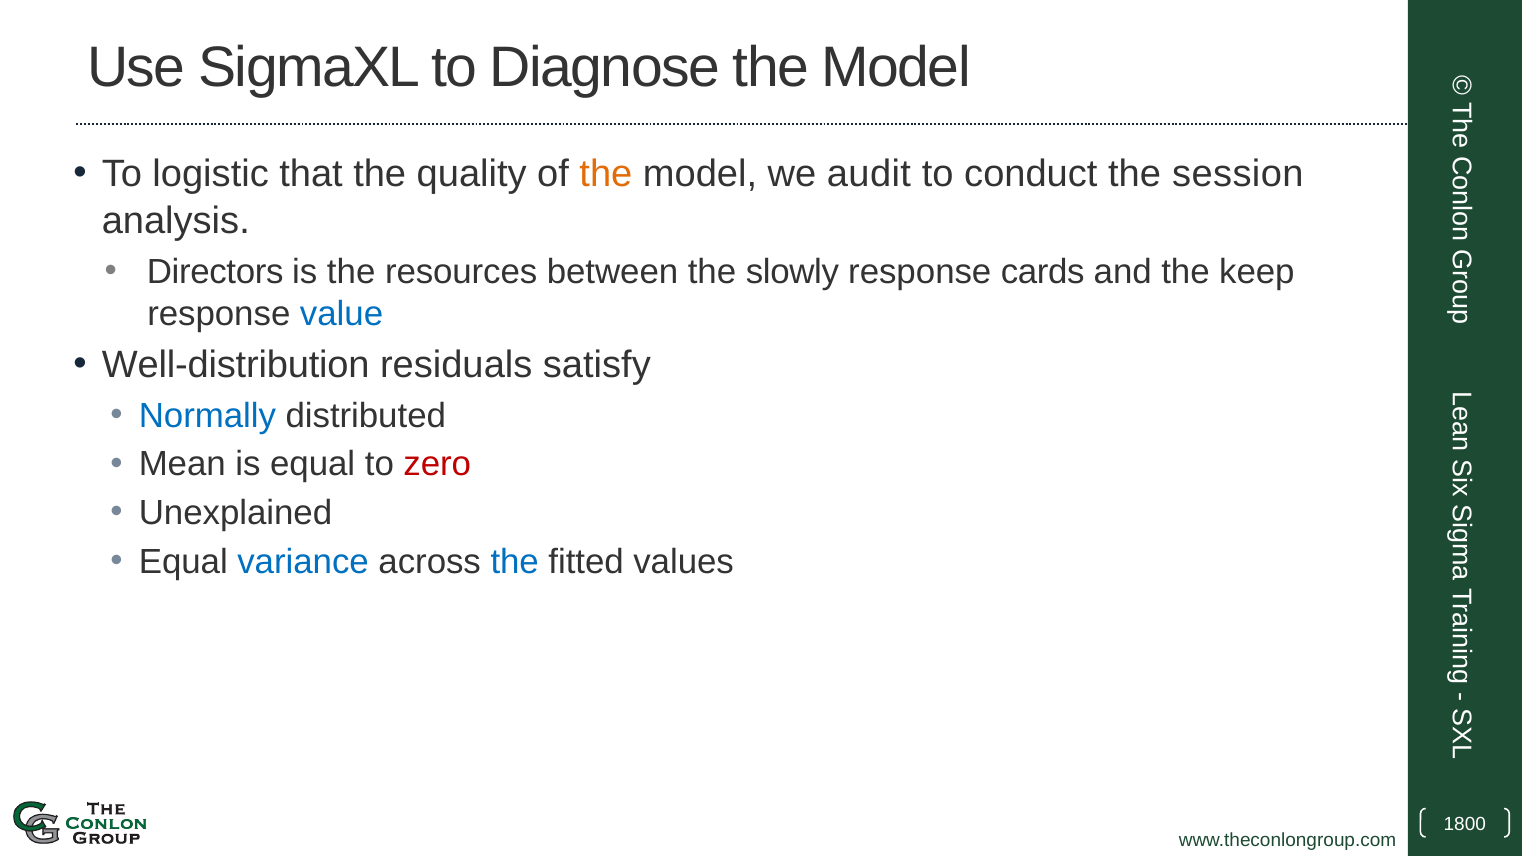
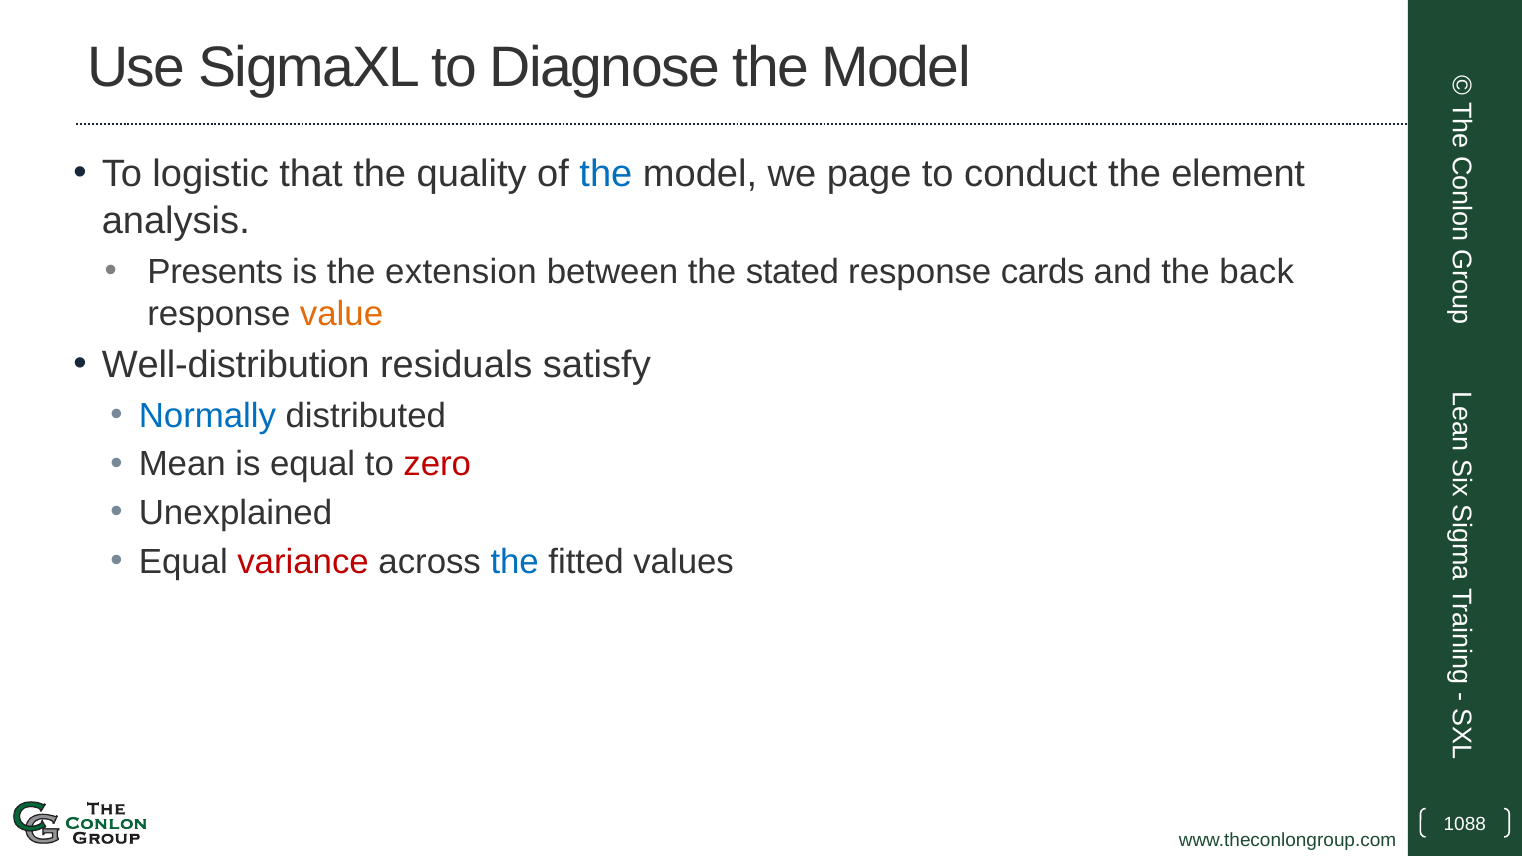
the colour: orange -> blue (606, 174)
audit: audit -> page (869, 174)
session: session -> element (1238, 174)
Directors: Directors -> Presents (215, 272)
resources: resources -> extension (461, 272)
slowly: slowly -> stated (792, 272)
keep: keep -> back (1257, 272)
value colour: blue -> orange (342, 314)
variance colour: blue -> red (303, 562)
1800: 1800 -> 1088 (1465, 824)
